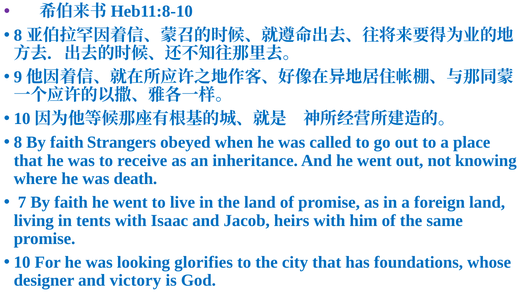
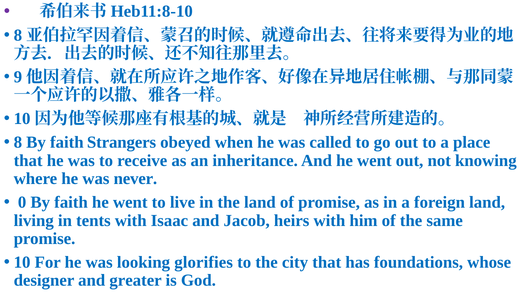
death: death -> never (135, 179)
7: 7 -> 0 (22, 202)
victory: victory -> greater (136, 280)
